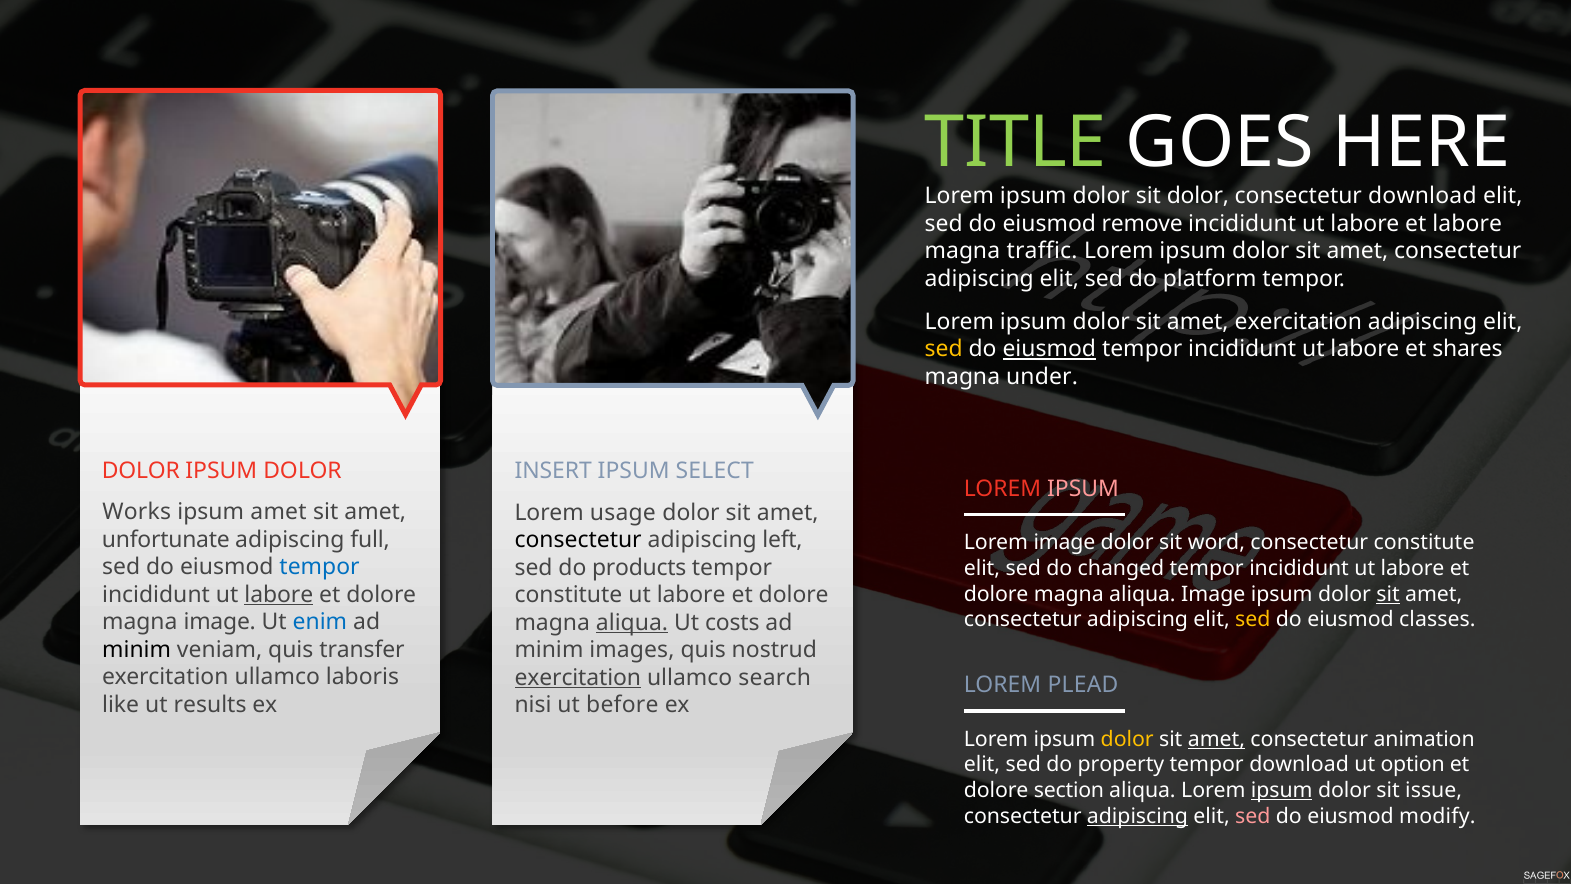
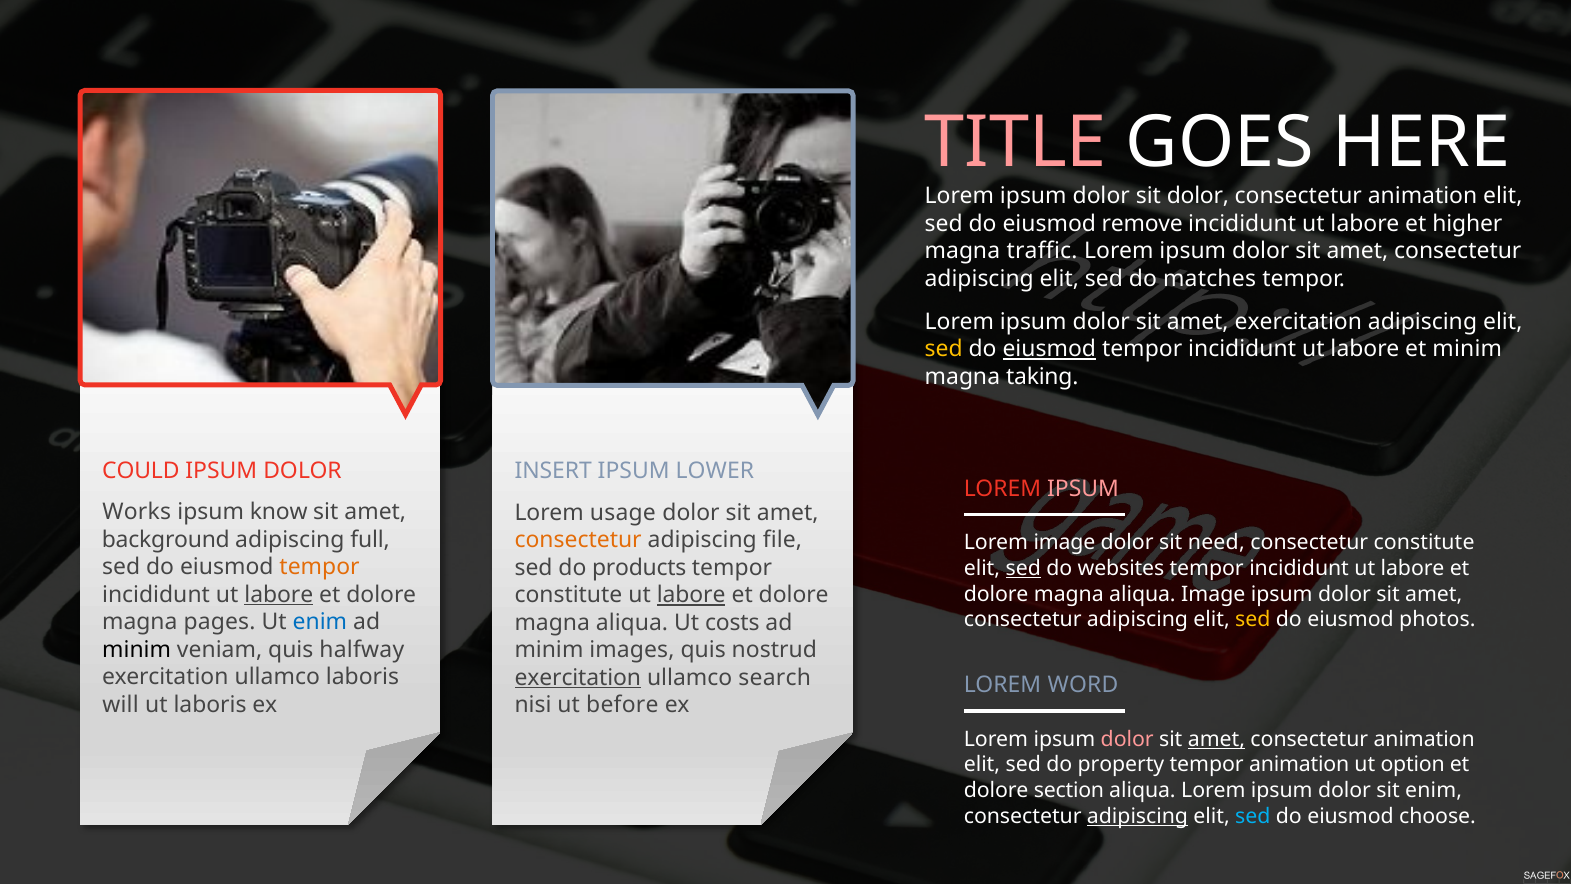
TITLE colour: light green -> pink (1016, 142)
download: download -> animation (1423, 196)
et labore: labore -> higher (1467, 223)
platform: platform -> matches (1210, 278)
et shares: shares -> minim (1467, 349)
under: under -> taking (1042, 377)
DOLOR: DOLOR -> COULD (141, 471)
SELECT: SELECT -> LOWER (715, 471)
ipsum amet: amet -> know (279, 512)
unfortunate: unfortunate -> background (166, 539)
consectetur colour: black -> orange (578, 540)
left: left -> file (782, 540)
word: word -> need (1216, 543)
tempor colour: blue -> orange (320, 567)
sed underline: none -> present (1023, 568)
changed: changed -> websites (1121, 568)
sit underline: present -> none (1388, 594)
labore underline: none -> present (691, 595)
classes: classes -> photos (1437, 619)
magna image: image -> pages (220, 622)
aliqua underline: present -> none (632, 622)
transfer: transfer -> halfway (362, 650)
PLEAD: PLEAD -> WORD (1083, 685)
like: like -> will (121, 705)
ut results: results -> laboris (210, 705)
dolor colour: yellow -> pink (1127, 739)
tempor download: download -> animation (1299, 765)
ipsum underline: present -> none (1282, 790)
sit issue: issue -> enim (1434, 790)
sed colour: pink -> light blue (1253, 816)
modify: modify -> choose (1437, 816)
